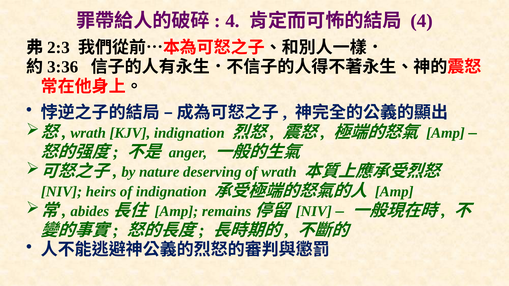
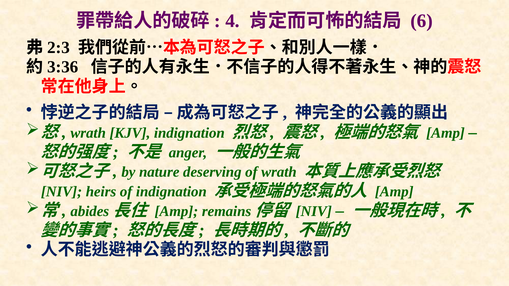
4: 4 -> 6 (422, 21)
